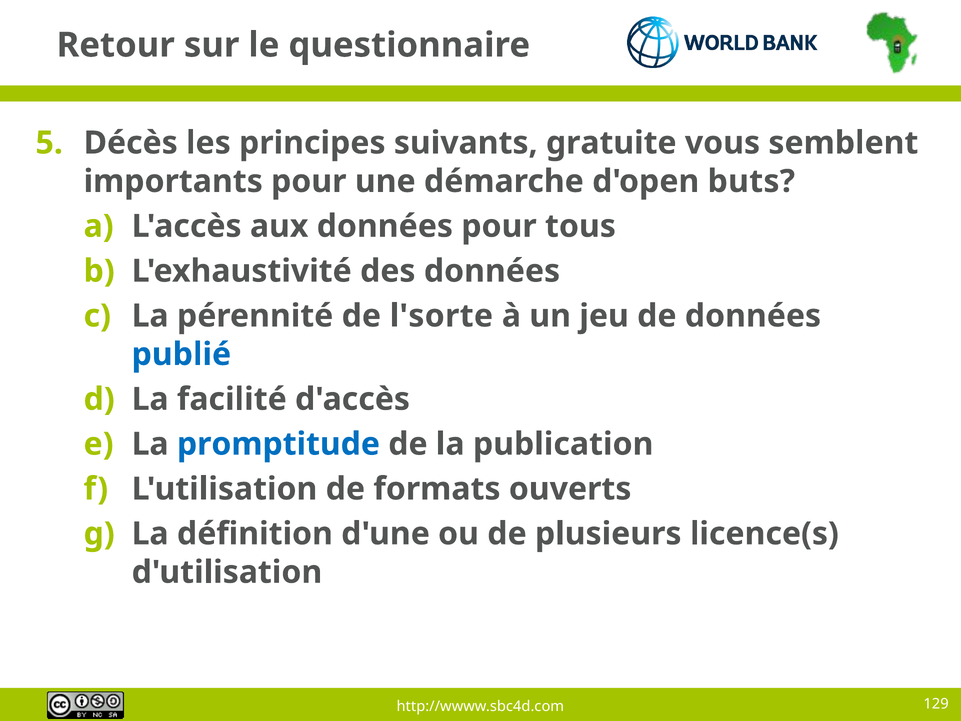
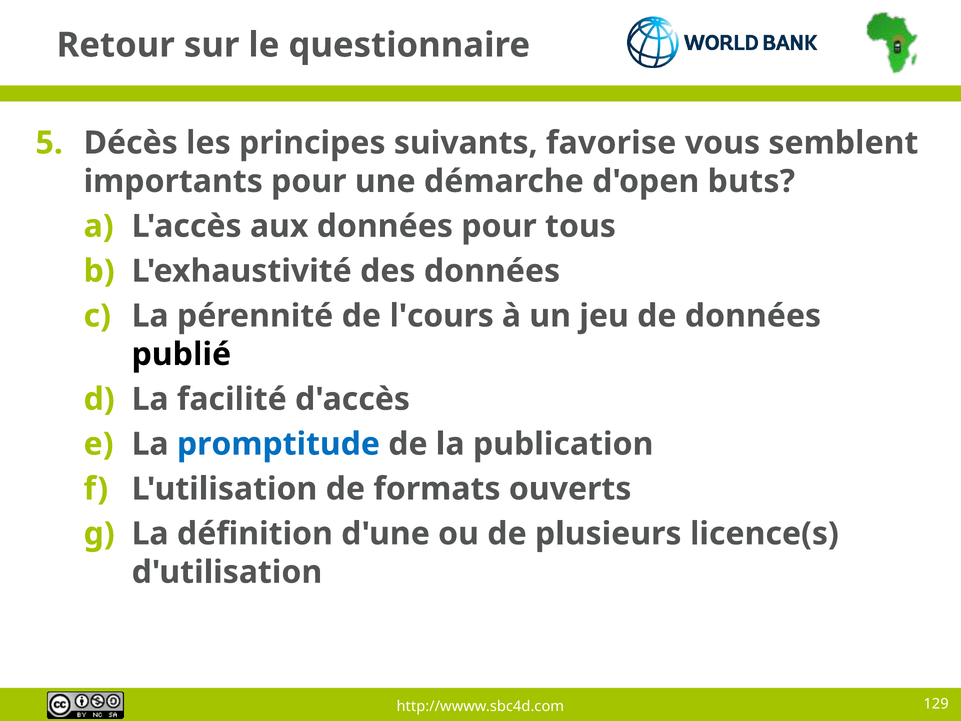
gratuite: gratuite -> favorise (611, 143)
l'sorte: l'sorte -> l'cours (442, 316)
publié colour: blue -> black (181, 354)
